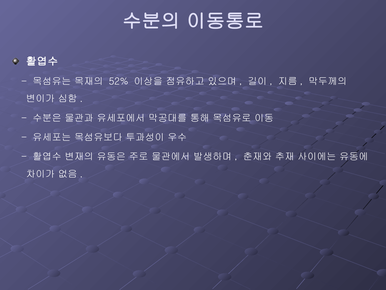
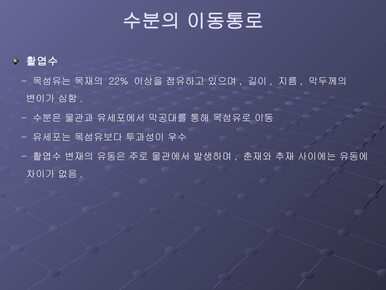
52%: 52% -> 22% (119, 81)
